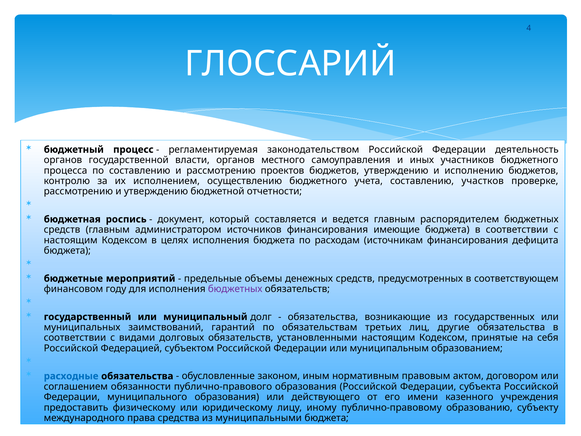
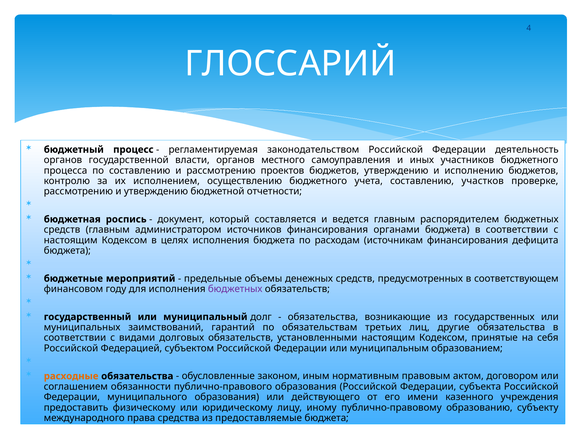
имеющие: имеющие -> органами (397, 230)
расходные colour: blue -> orange (71, 376)
муниципальными: муниципальными -> предоставляемые (259, 418)
